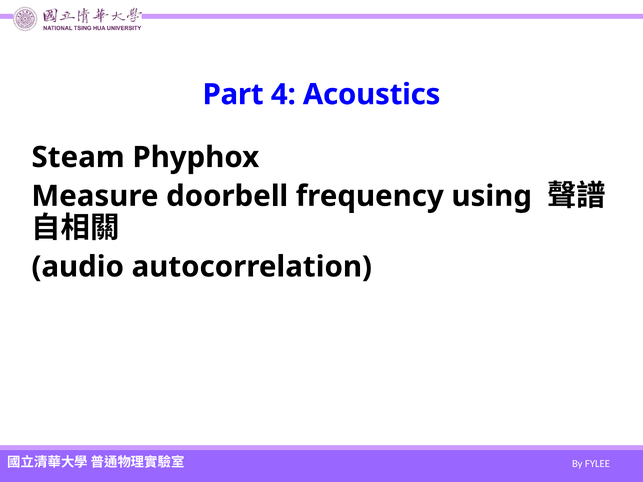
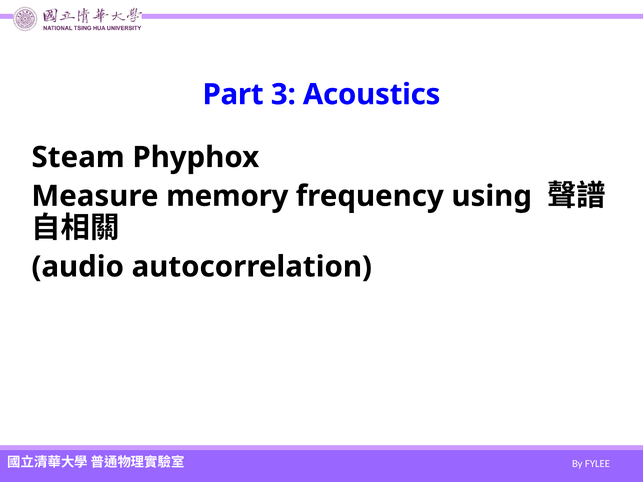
4: 4 -> 3 (283, 95)
doorbell: doorbell -> memory (227, 196)
